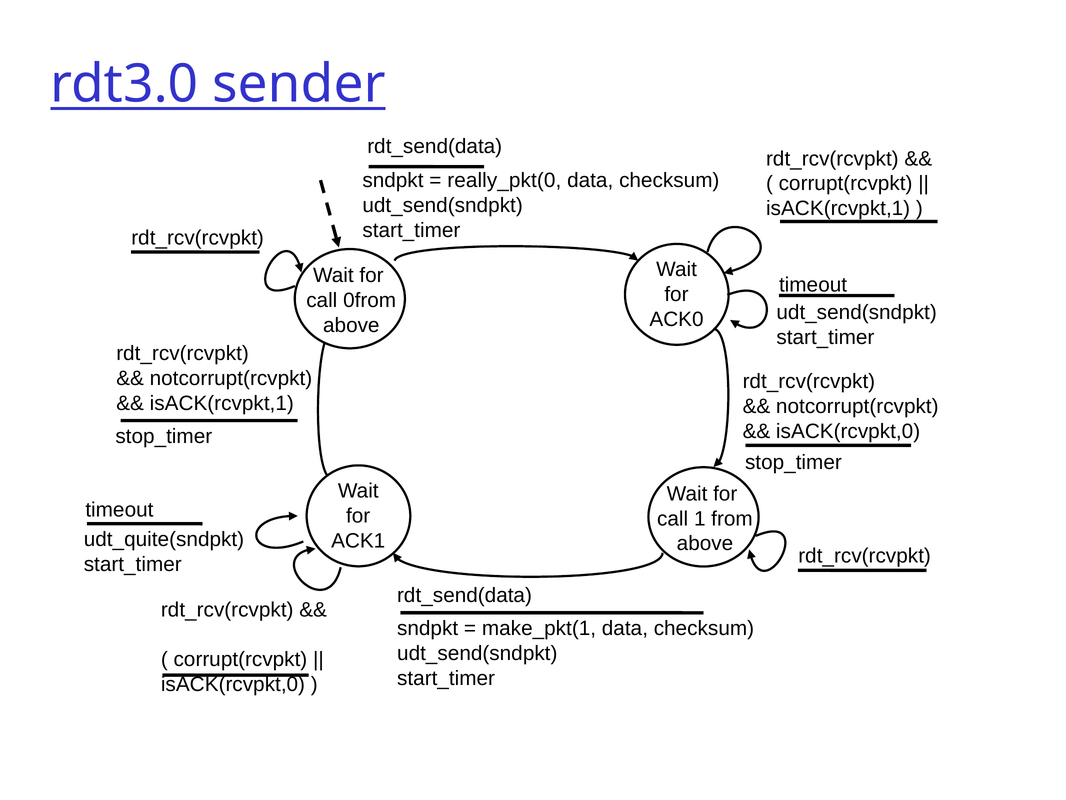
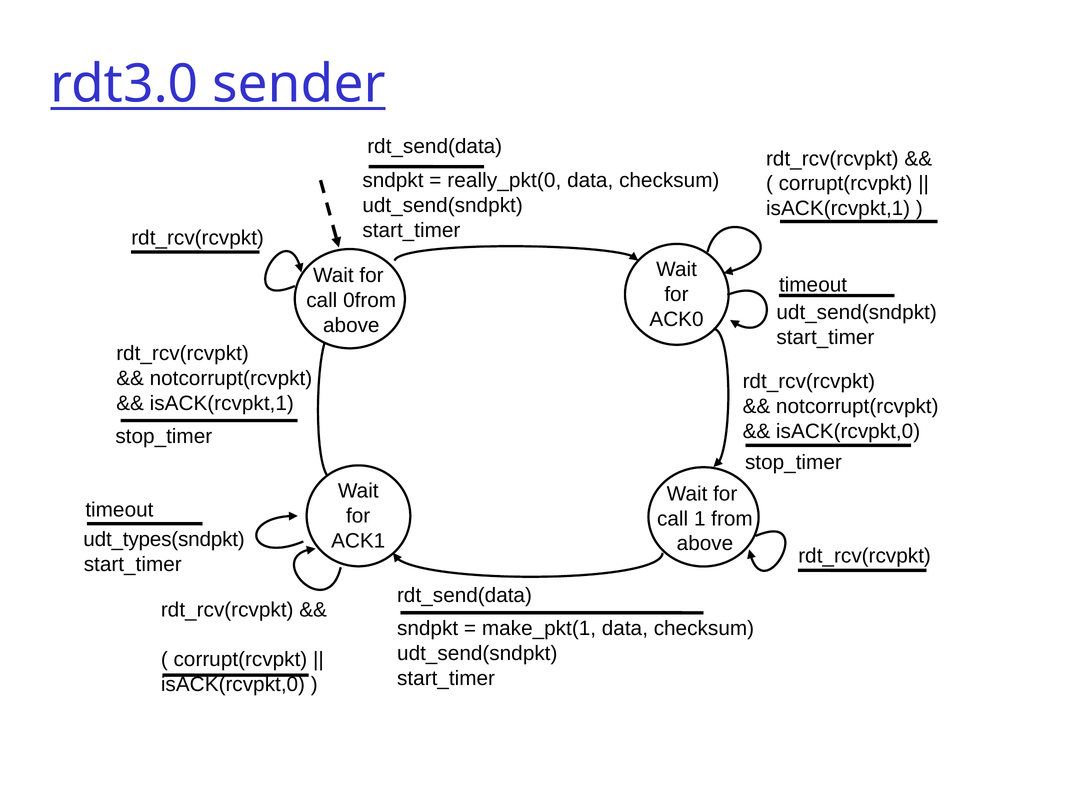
udt_quite(sndpkt: udt_quite(sndpkt -> udt_types(sndpkt (164, 539)
